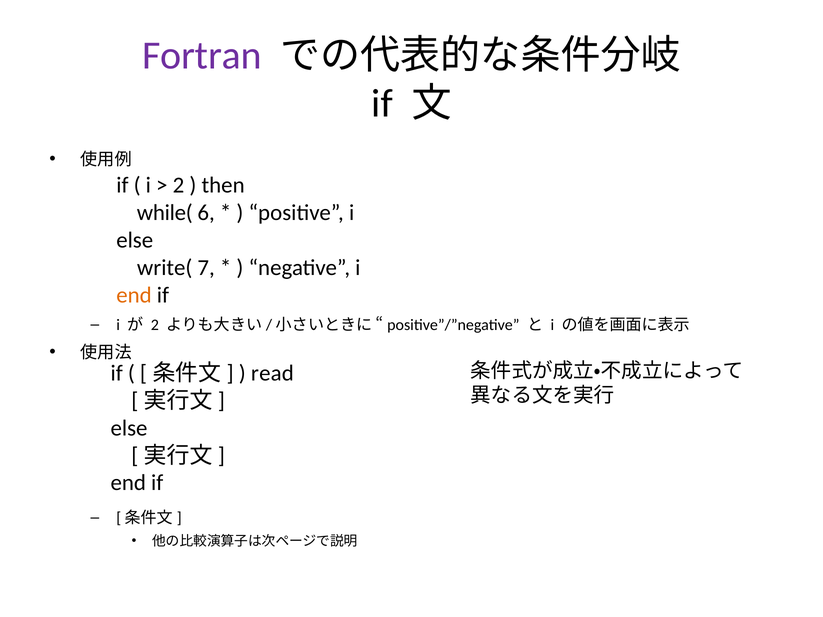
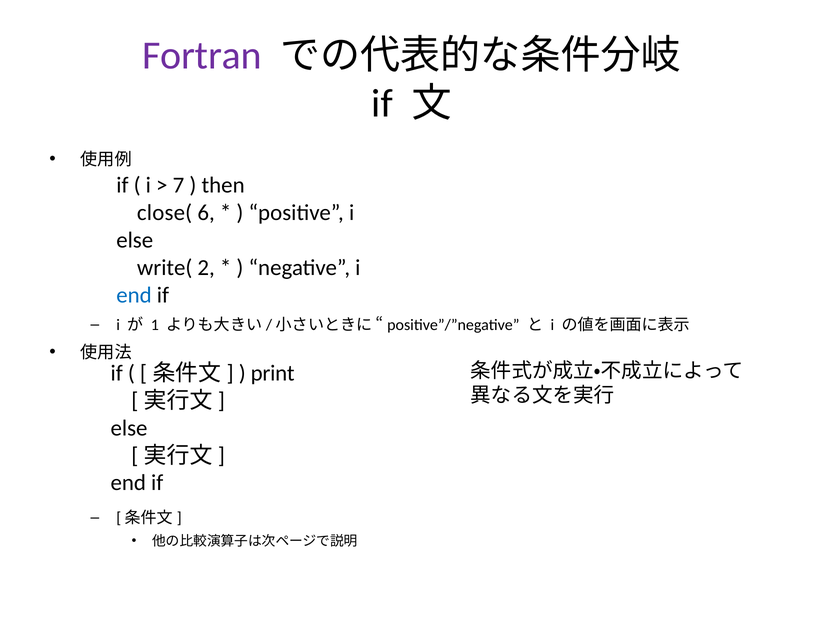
2: 2 -> 7 (178, 185)
while(: while( -> close( (165, 213)
7: 7 -> 2 (206, 268)
end colour: orange -> blue (134, 295)
2: 2 -> 1 (155, 325)
read: read -> print (273, 373)
